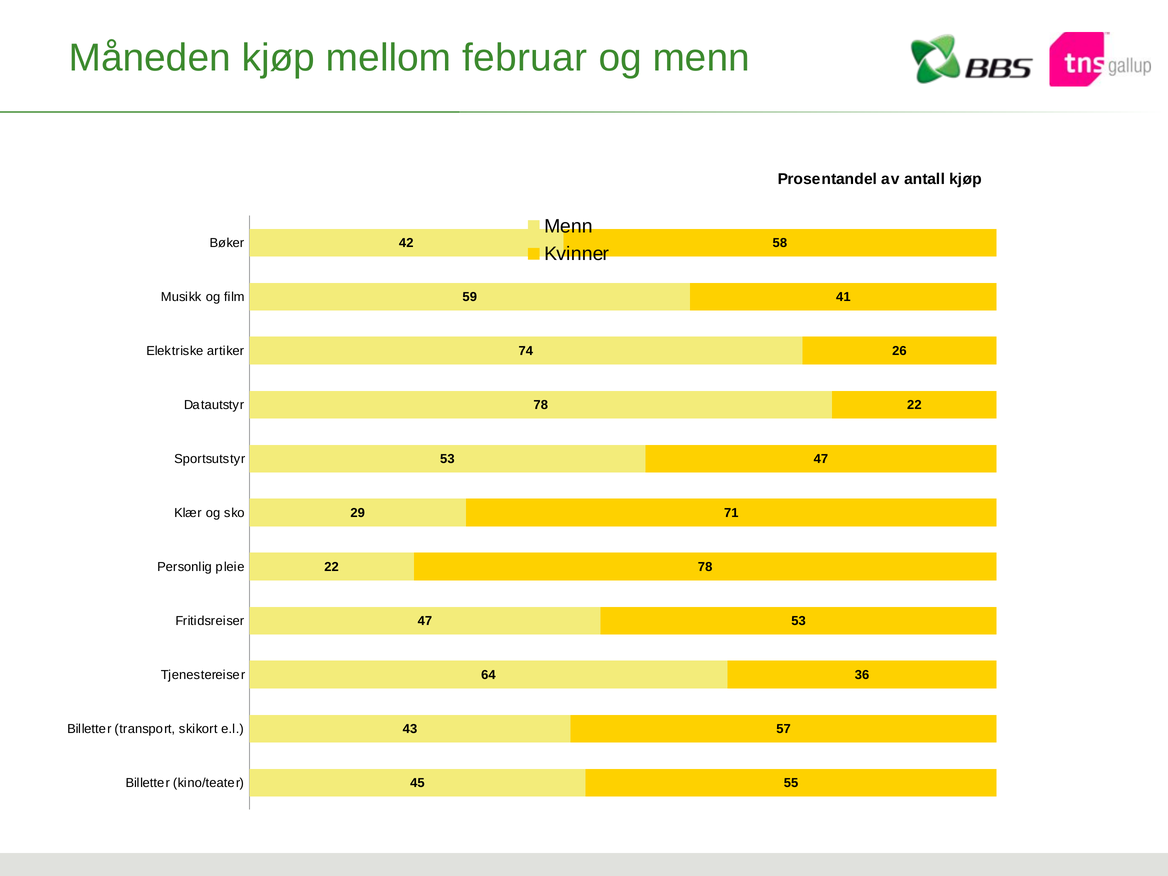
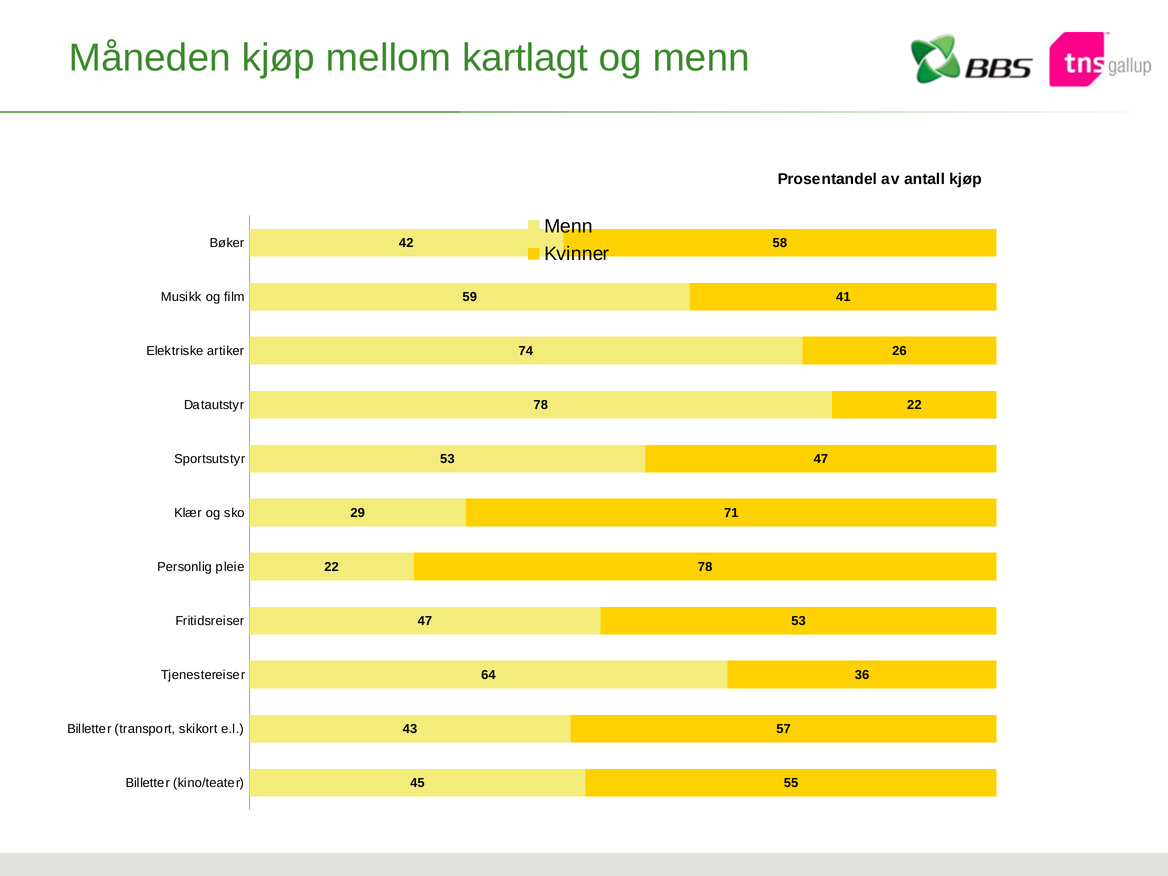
februar: februar -> kartlagt (525, 58)
